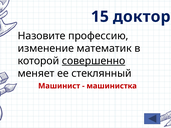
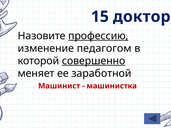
профессию underline: none -> present (98, 36)
математик: математик -> педагогом (104, 48)
стеклянный: стеклянный -> заработной (101, 73)
